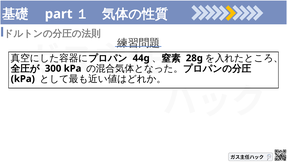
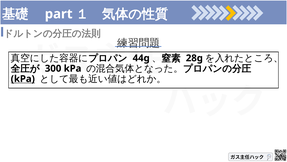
kPa underline: none -> present (23, 79)
